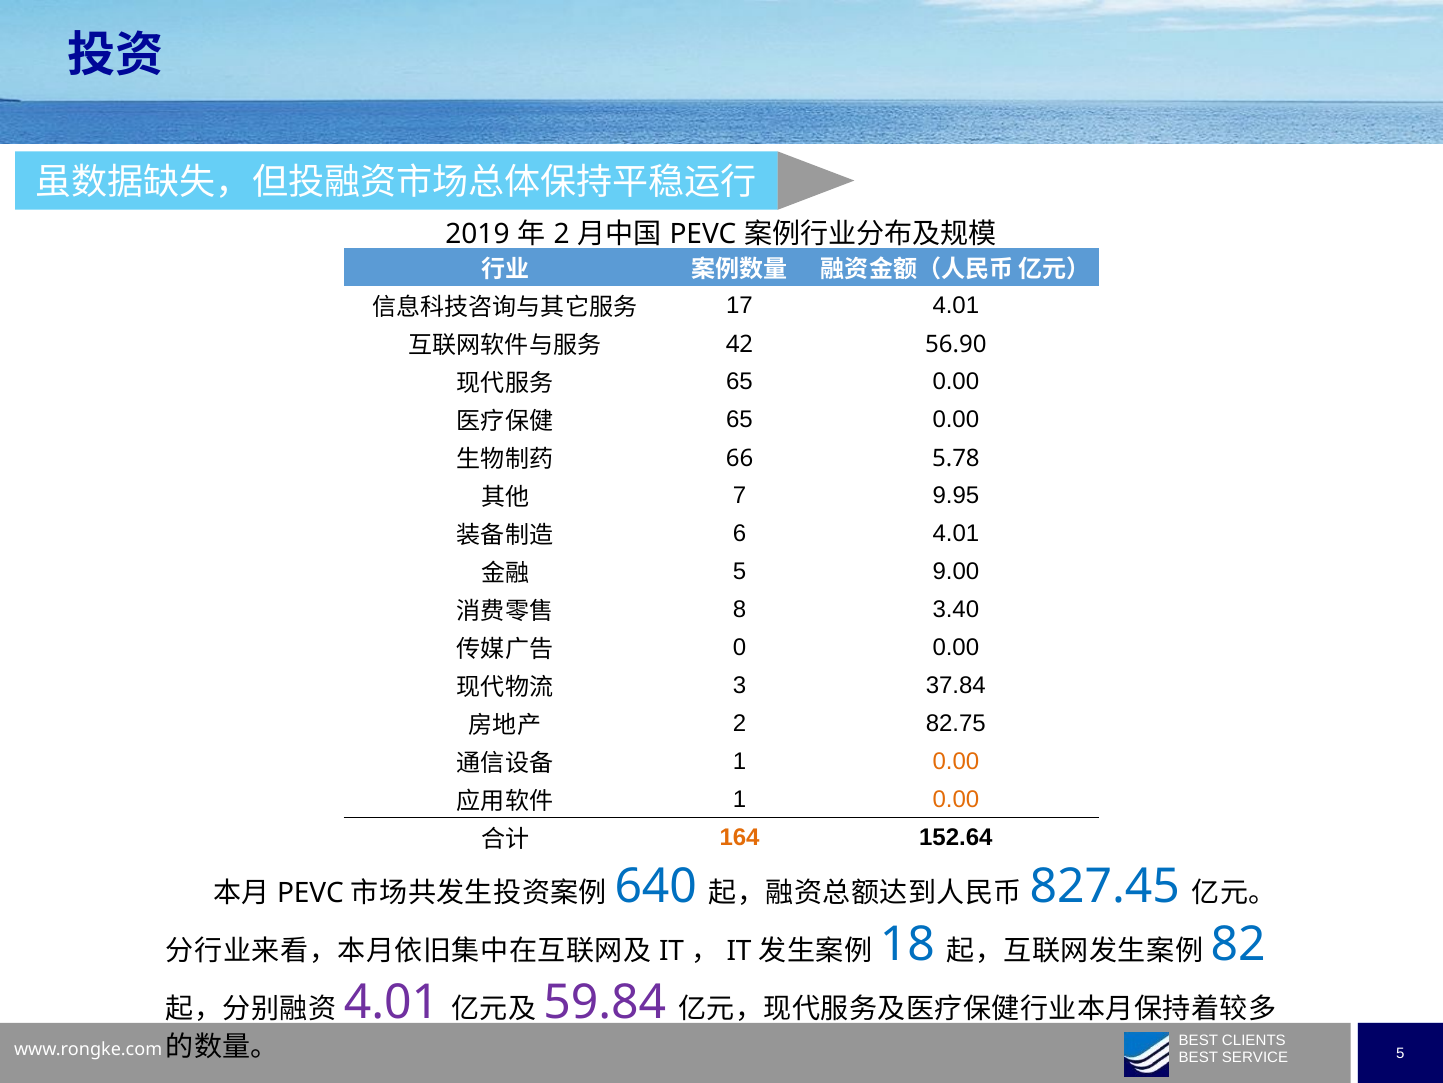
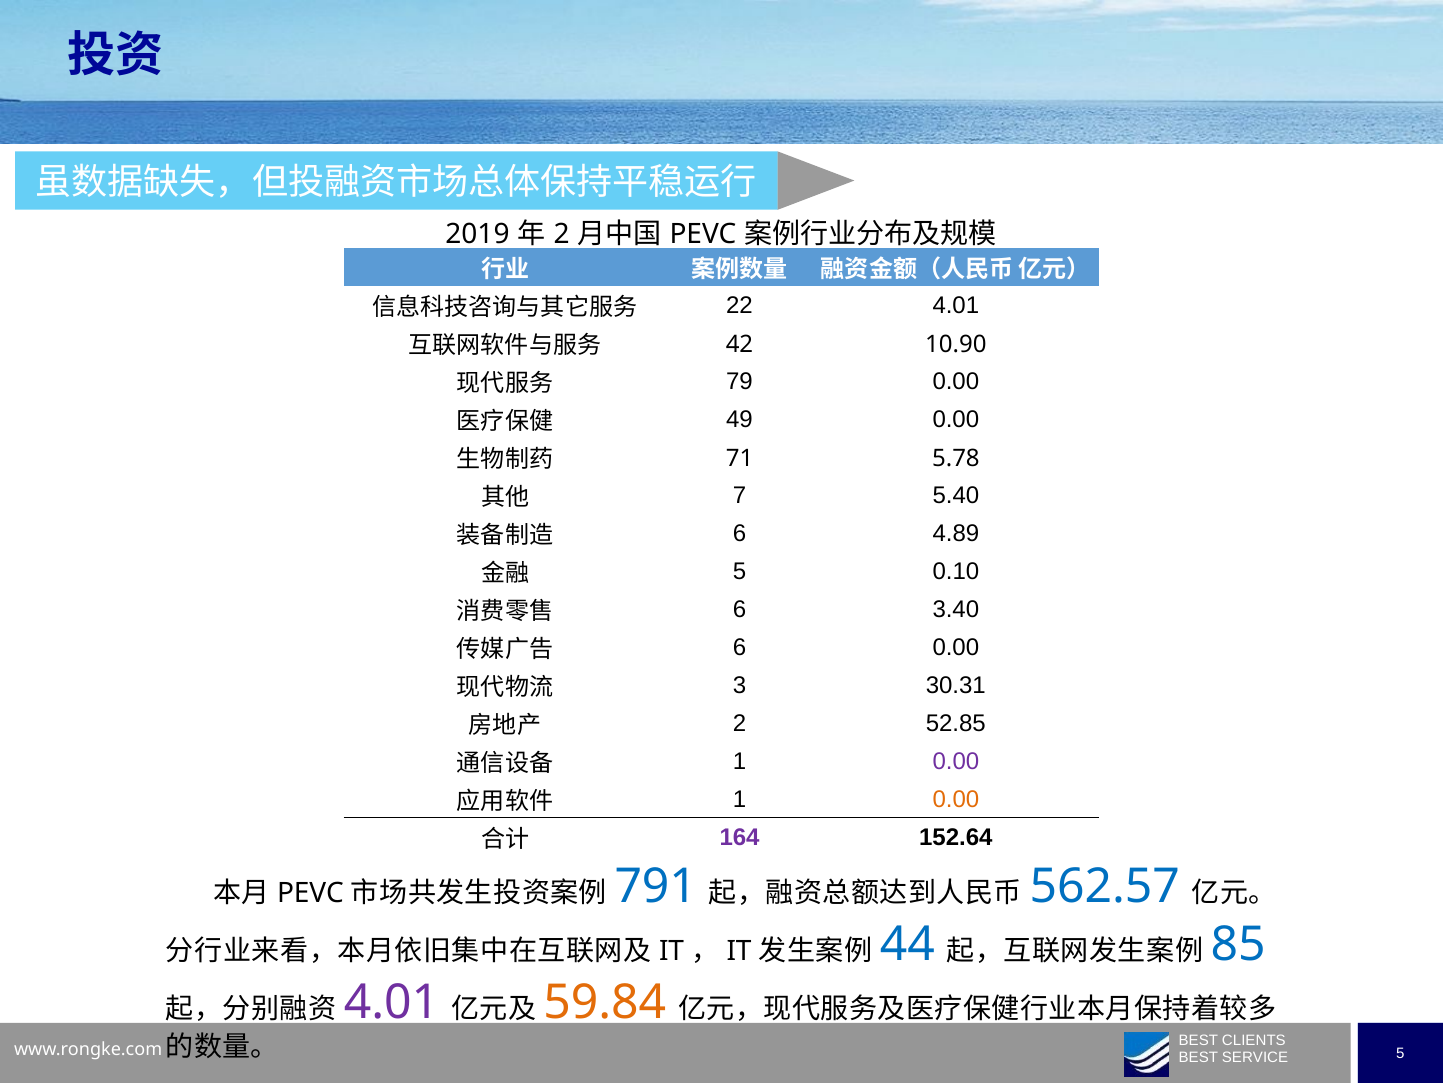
17: 17 -> 22 (739, 306)
56.90: 56.90 -> 10.90 (956, 345)
65: 65 -> 79 (739, 382)
65: 65 -> 49 (739, 420)
66: 66 -> 71 (740, 458)
9.95: 9.95 -> 5.40 (956, 495)
6 4.01: 4.01 -> 4.89 (956, 533)
9.00: 9.00 -> 0.10 (956, 571)
8: 8 -> 6 (740, 609)
0: 0 -> 6 (740, 647)
37.84: 37.84 -> 30.31 (956, 685)
82.75: 82.75 -> 52.85 (956, 723)
0.00 colour: orange -> purple (956, 761)
164 colour: orange -> purple (740, 837)
640: 640 -> 791 (656, 886)
827.45: 827.45 -> 562.57 (1105, 886)
18: 18 -> 44 (907, 944)
82: 82 -> 85 (1238, 944)
59.84 colour: purple -> orange (605, 1002)
